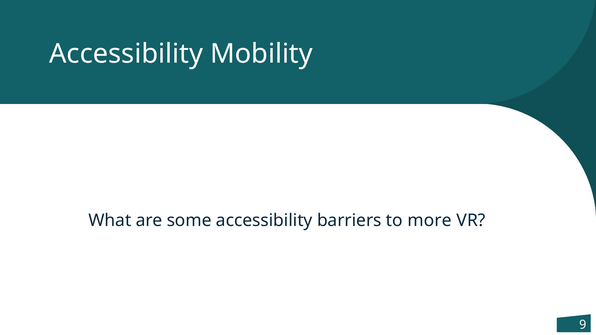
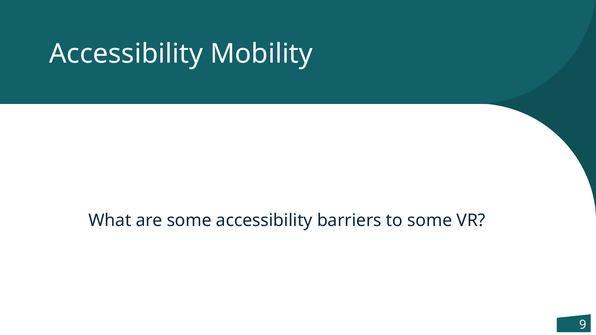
to more: more -> some (430, 220)
